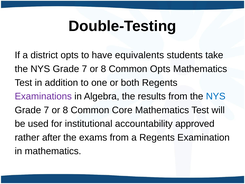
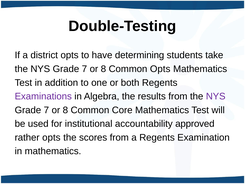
equivalents: equivalents -> determining (140, 55)
NYS colour: blue -> purple (216, 96)
rather after: after -> opts (51, 137)
exams: exams -> scores (93, 137)
